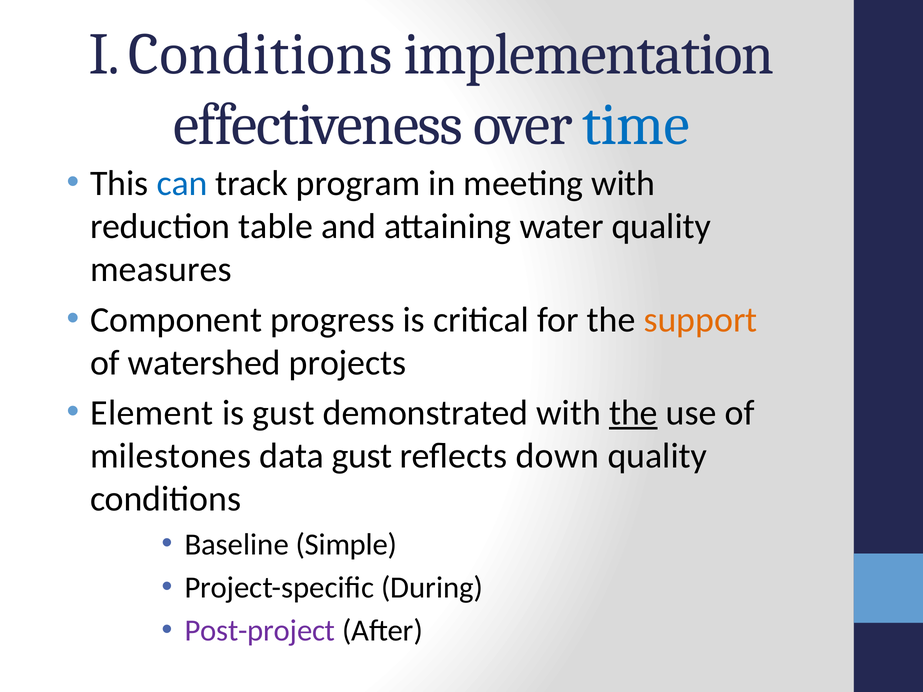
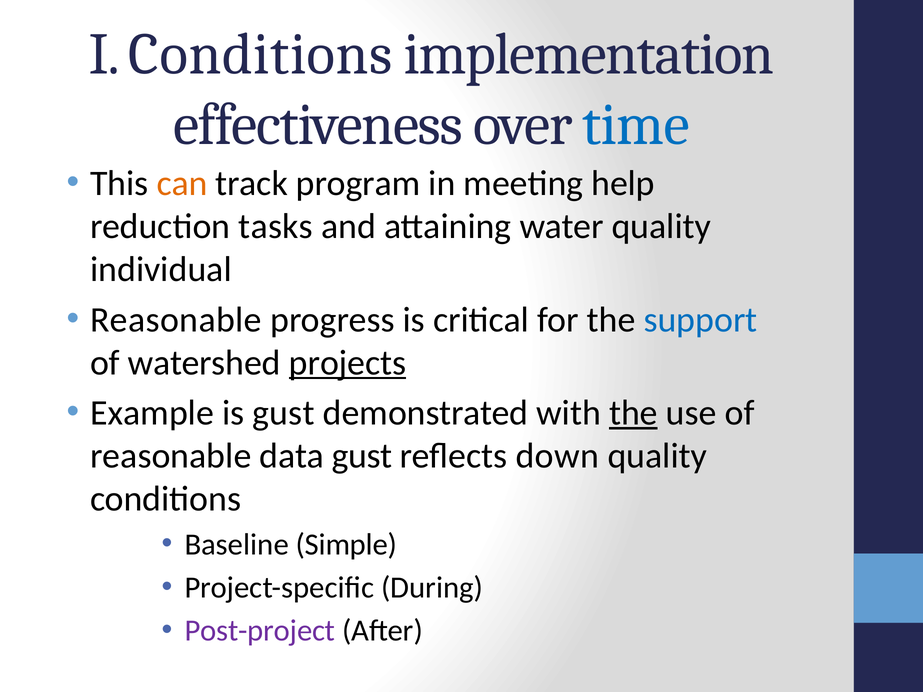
can colour: blue -> orange (182, 184)
meeting with: with -> help (623, 184)
table: table -> tasks (276, 227)
measures: measures -> individual (161, 270)
Component: Component -> Reasonable (176, 320)
support colour: orange -> blue (701, 320)
projects underline: none -> present (348, 363)
Element: Element -> Example (152, 413)
milestones: milestones -> reasonable (171, 456)
